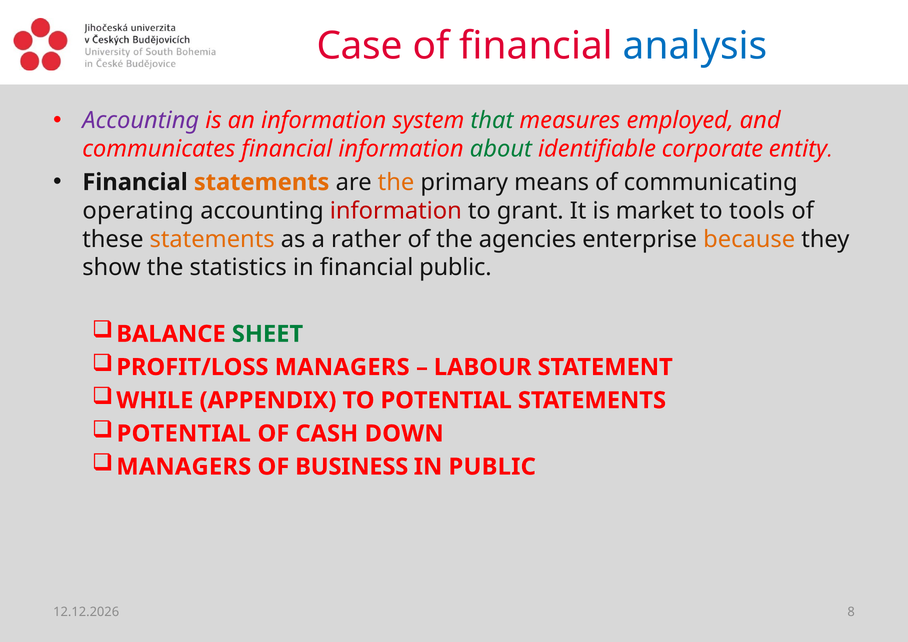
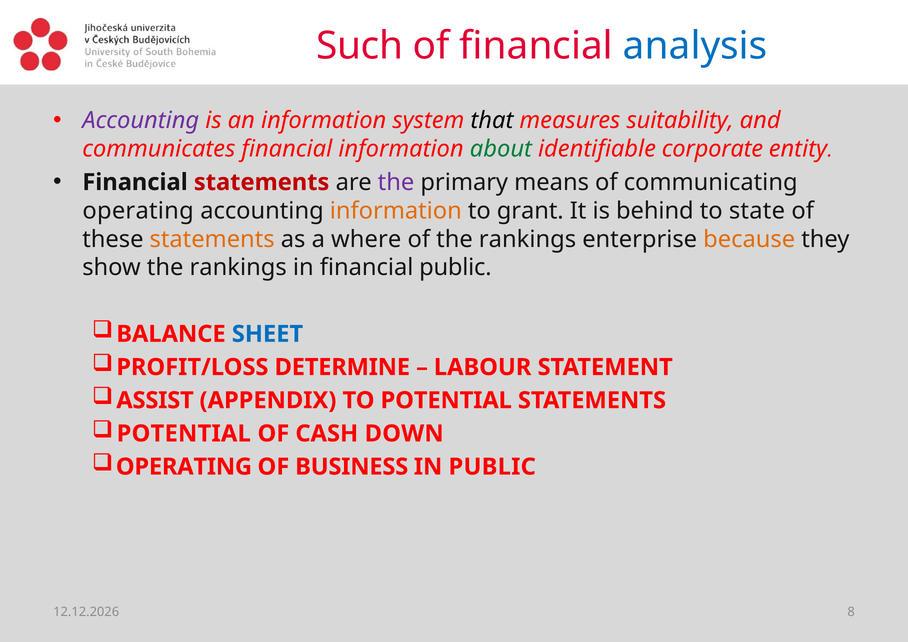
Case: Case -> Such (360, 46)
that colour: green -> black (492, 121)
employed: employed -> suitability (680, 121)
statements colour: orange -> red (262, 182)
the colour: orange -> purple (396, 182)
information colour: red -> orange (396, 211)
market: market -> behind (655, 211)
tools: tools -> state (757, 211)
rather: rather -> where (366, 239)
of the agencies: agencies -> rankings (528, 239)
show the statistics: statistics -> rankings (238, 268)
SHEET colour: green -> blue (267, 334)
PROFIT/LOSS MANAGERS: MANAGERS -> DETERMINE (342, 367)
WHILE: WHILE -> ASSIST (155, 400)
MANAGERS: MANAGERS -> OPERATING (184, 467)
